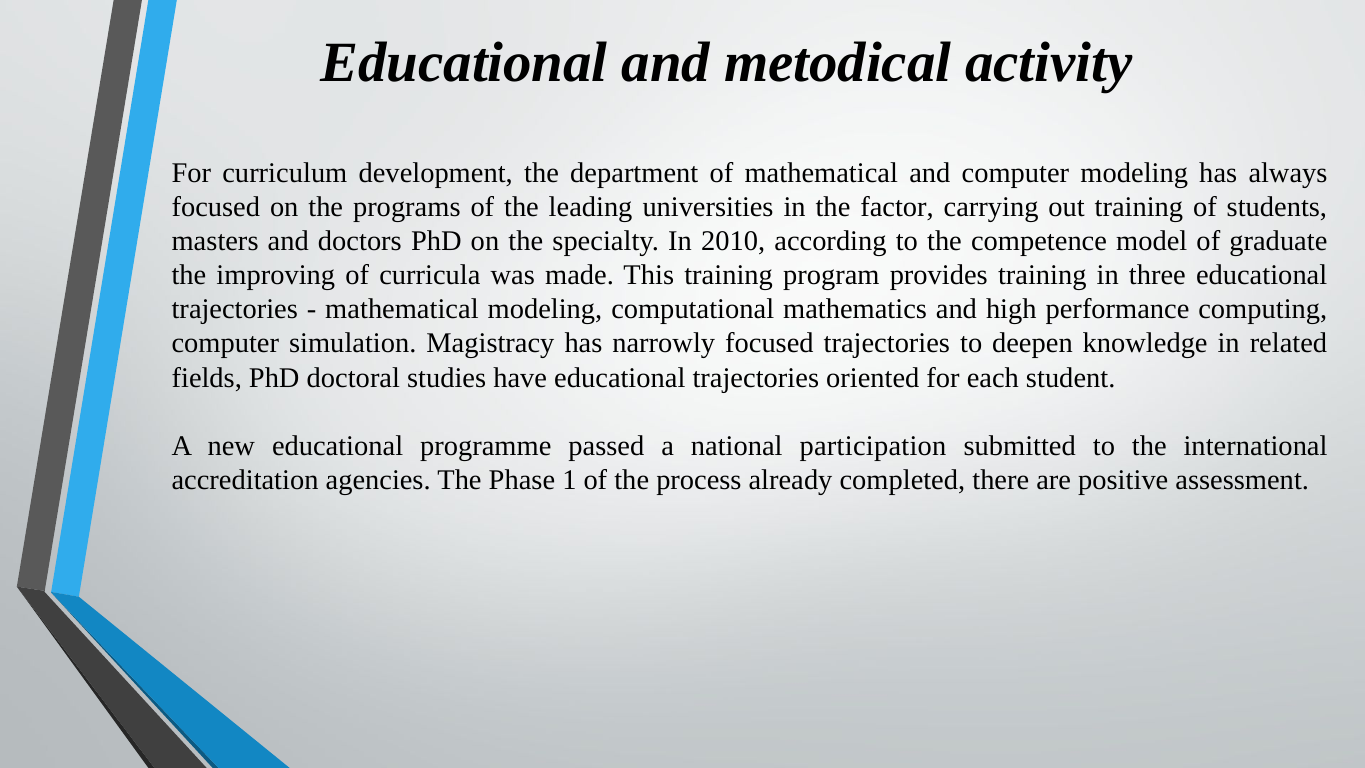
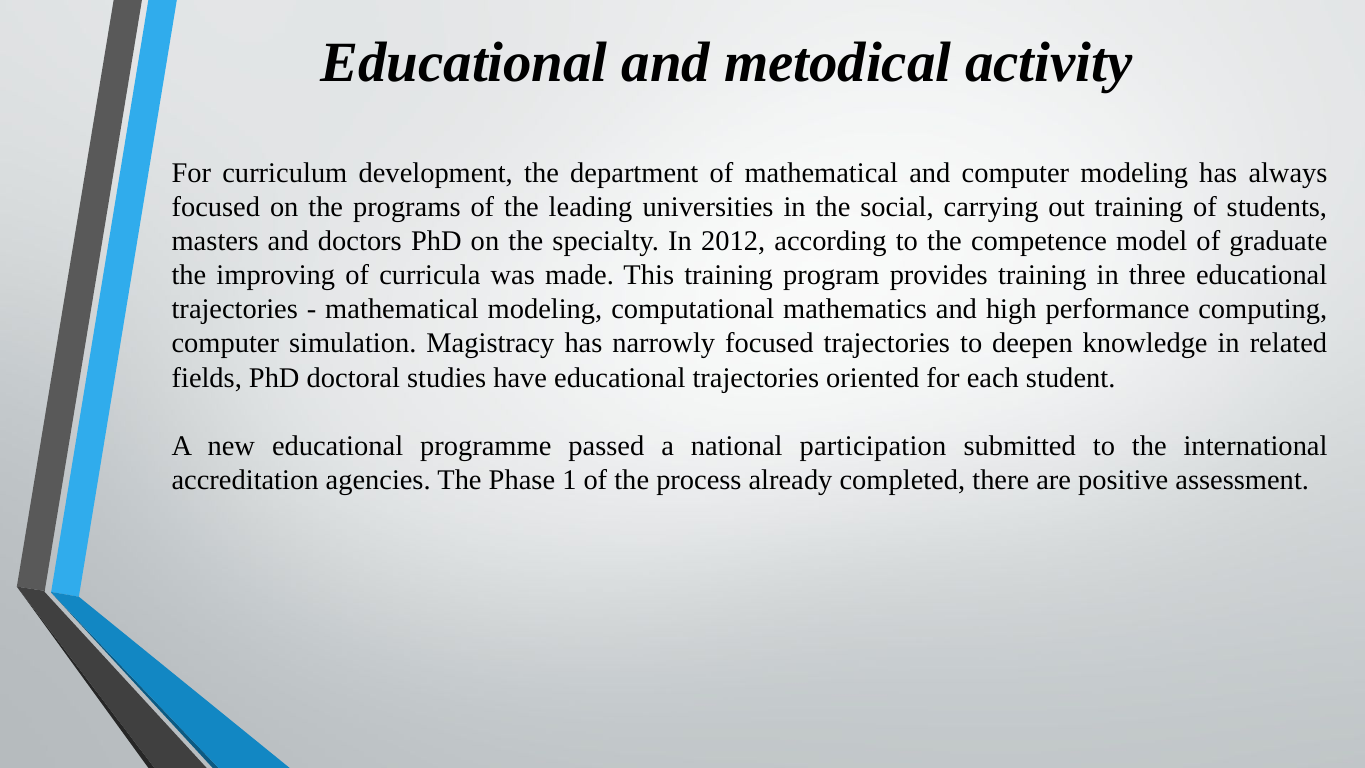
factor: factor -> social (897, 207)
2010: 2010 -> 2012 (733, 241)
